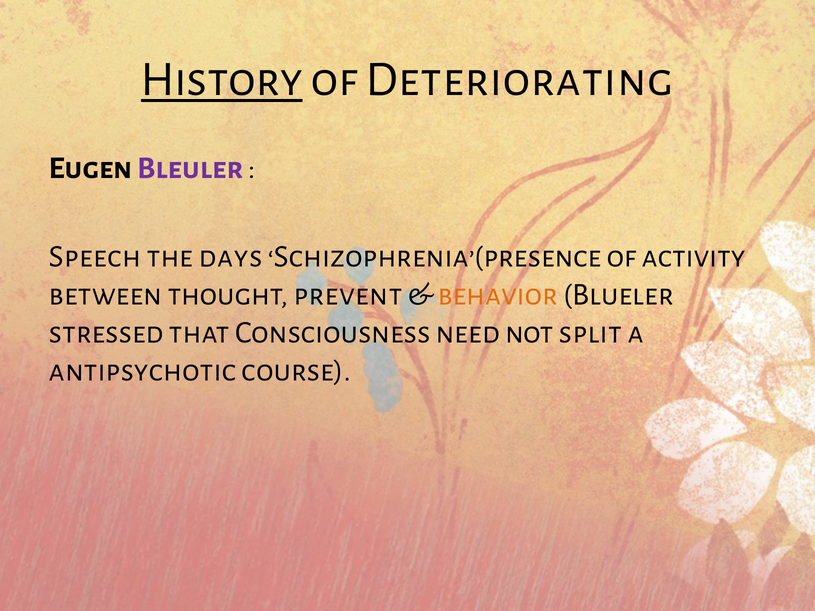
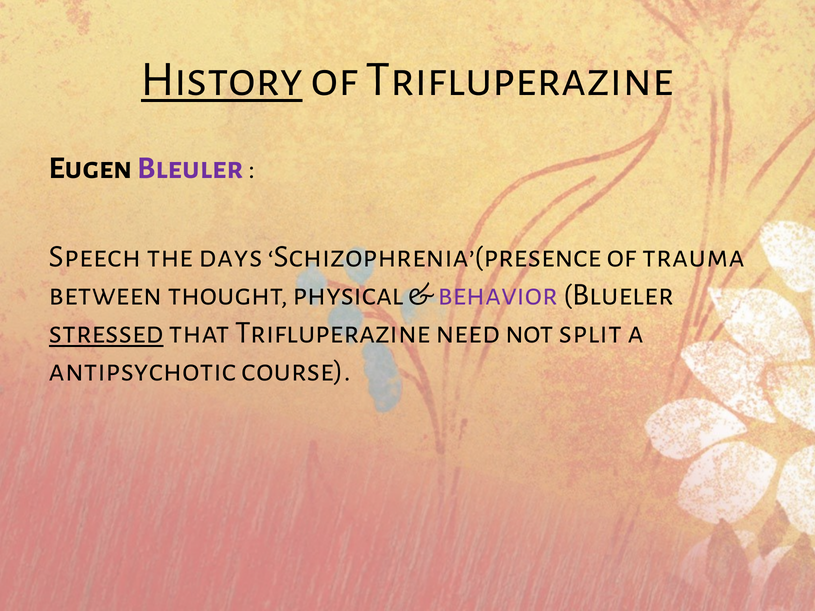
of Deteriorating: Deteriorating -> Trifluperazine (520, 79)
activity: activity -> trauma (693, 256)
prevent: prevent -> physical (348, 294)
behavior colour: orange -> purple (498, 294)
stressed underline: none -> present (106, 332)
that Consciousness: Consciousness -> Trifluperazine (333, 332)
